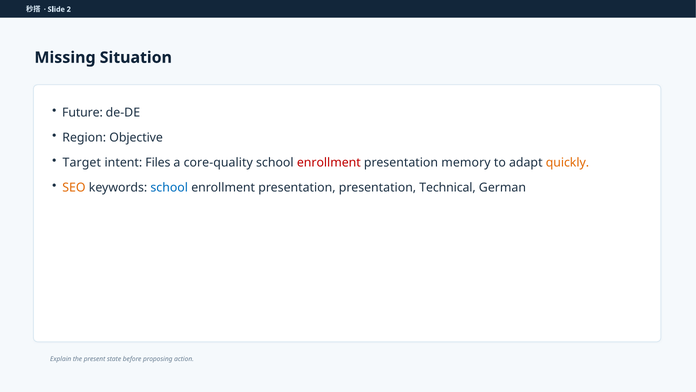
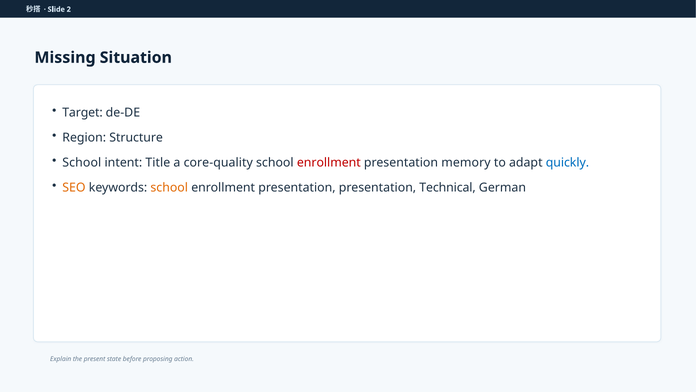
Future: Future -> Target (82, 113)
Objective: Objective -> Structure (136, 138)
Target: Target -> School (82, 163)
Files: Files -> Title (158, 163)
quickly colour: orange -> blue (567, 163)
school colour: blue -> orange (169, 187)
